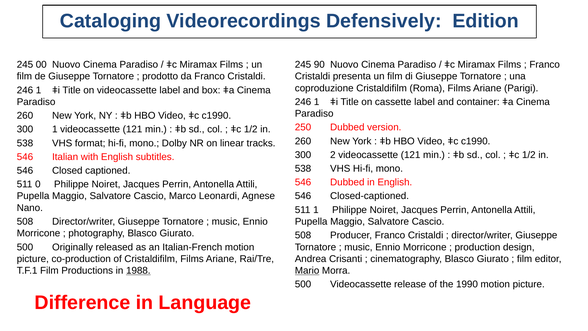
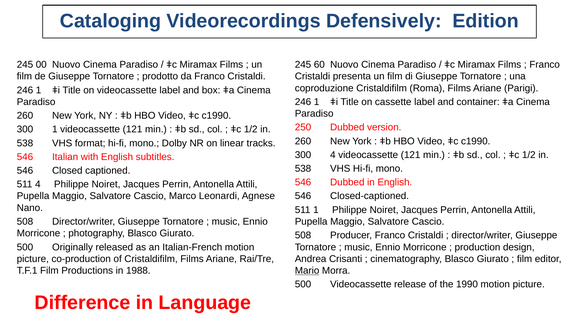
90: 90 -> 60 (319, 65)
300 2: 2 -> 4 (333, 155)
511 0: 0 -> 4 (38, 184)
1988 underline: present -> none (138, 270)
